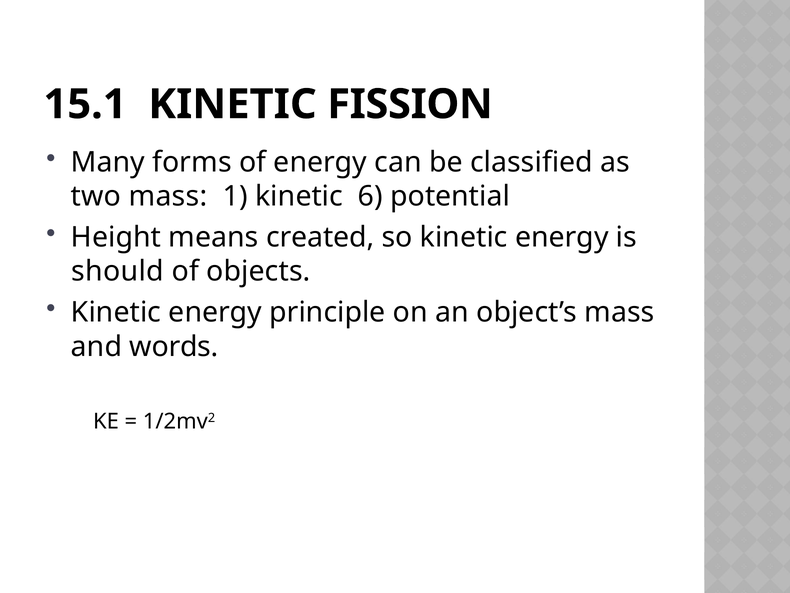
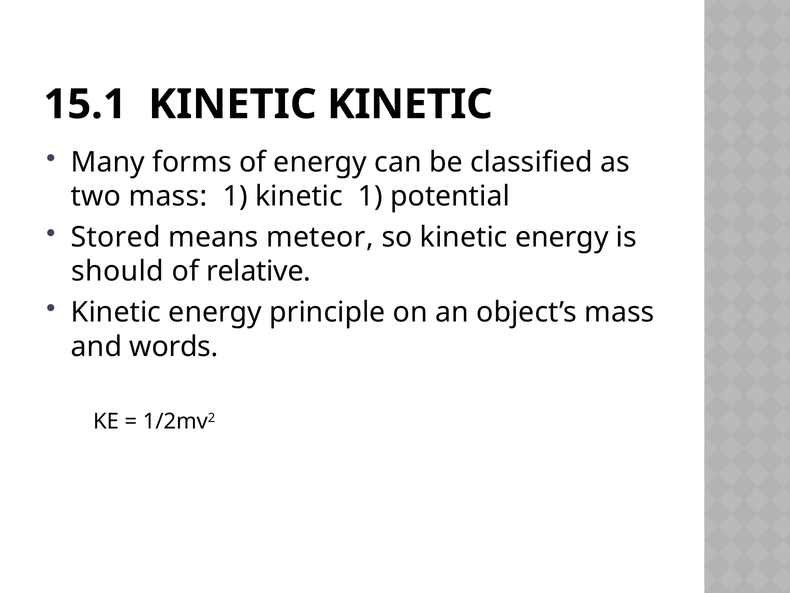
KINETIC FISSION: FISSION -> KINETIC (410, 104)
kinetic 6: 6 -> 1 (370, 196)
Height: Height -> Stored (116, 237)
created: created -> meteor (320, 237)
objects: objects -> relative (259, 271)
